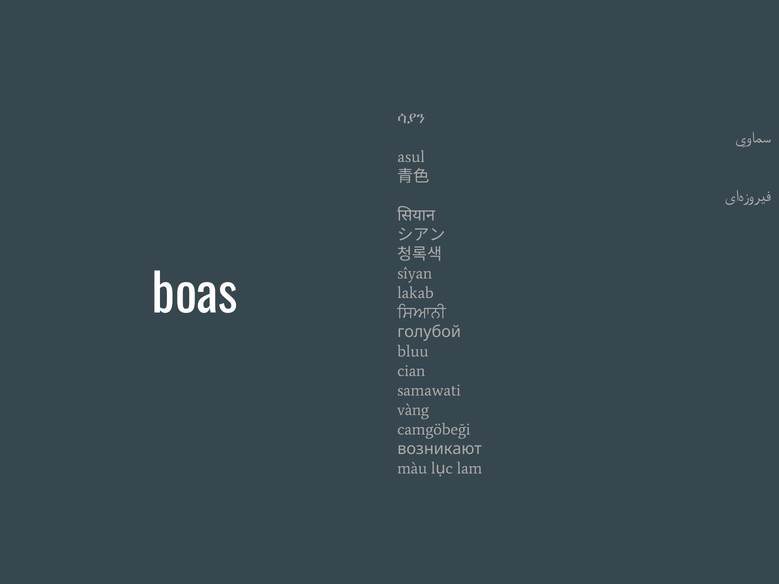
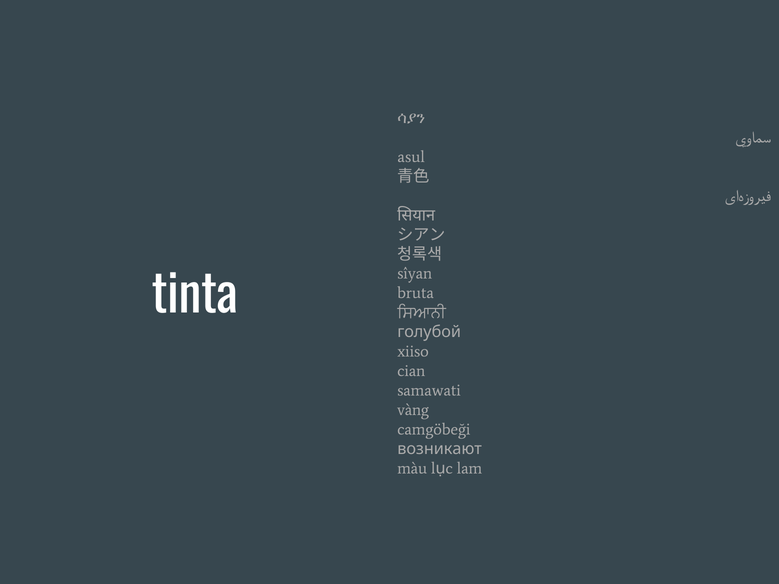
boas: boas -> tinta (195, 296)
lakab: lakab -> bruta (416, 293)
bluu: bluu -> xiiso (413, 352)
